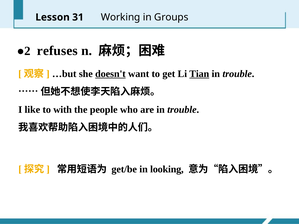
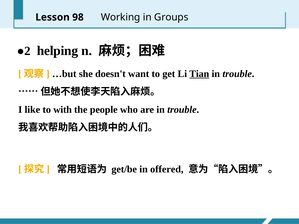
31: 31 -> 98 (78, 17)
refuses: refuses -> helping (57, 51)
doesn't underline: present -> none (110, 74)
looking: looking -> offered (167, 169)
